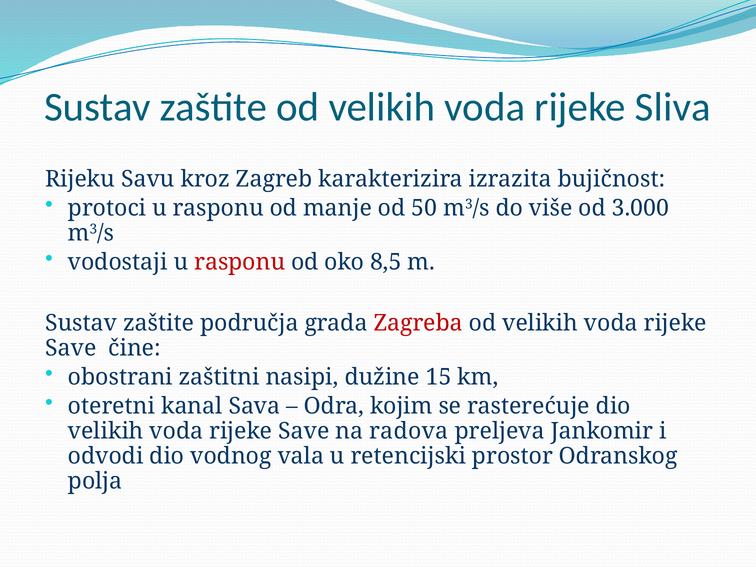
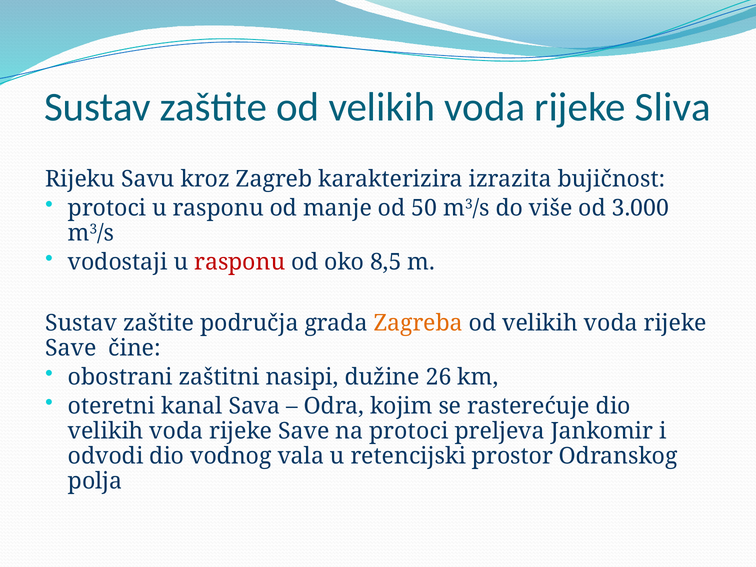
Zagreba colour: red -> orange (418, 323)
15: 15 -> 26 (439, 377)
na radova: radova -> protoci (409, 431)
